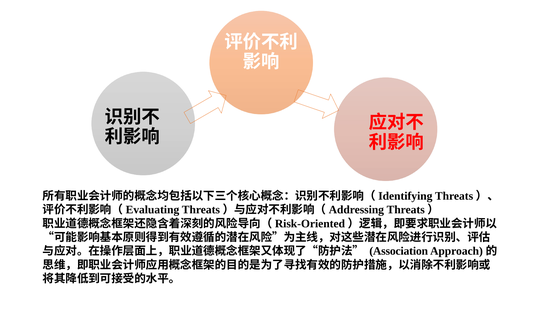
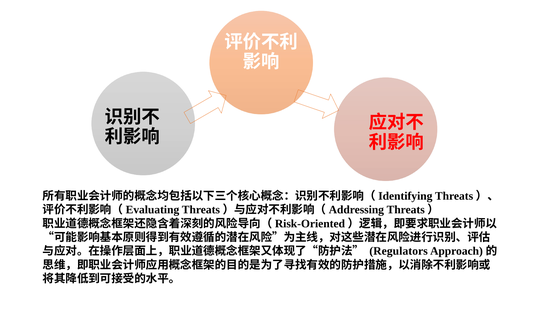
Association: Association -> Regulators (399, 251)
